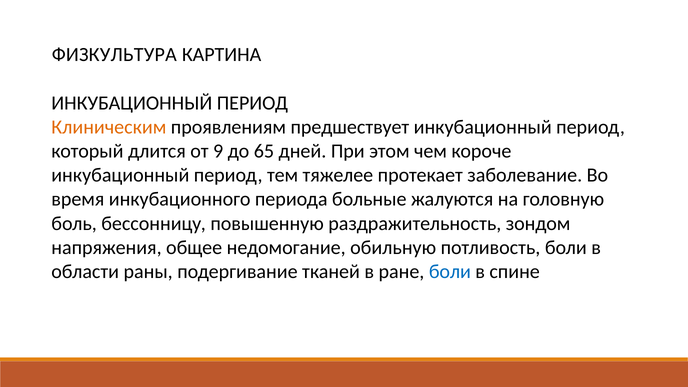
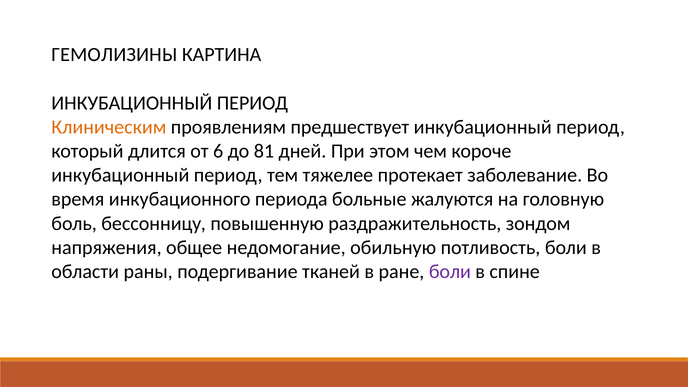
ФИЗКУЛЬТУРА: ФИЗКУЛЬТУРА -> ГЕМОЛИЗИНЫ (114, 55)
9: 9 -> 6 (218, 151)
65: 65 -> 81 (264, 151)
боли colour: blue -> purple (450, 272)
